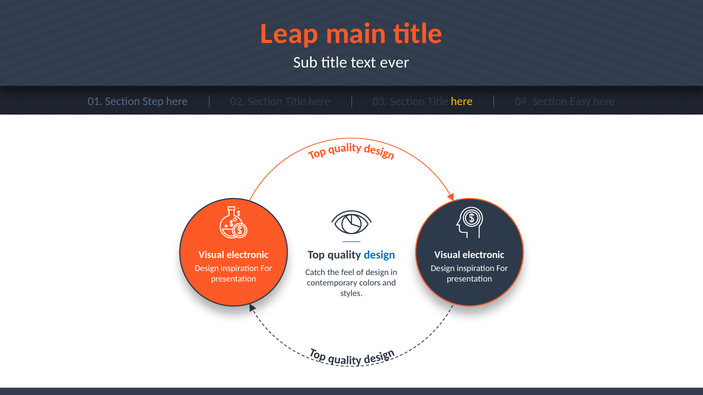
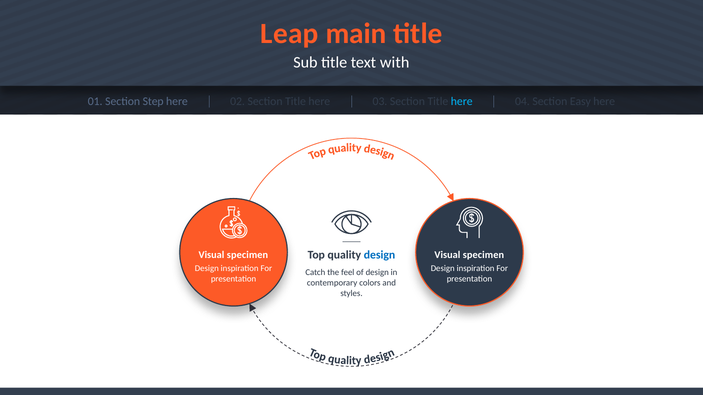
ever: ever -> with (395, 62)
here colour: yellow -> light blue (462, 102)
electronic: electronic -> specimen (247, 255)
electronic: electronic -> specimen (483, 255)
